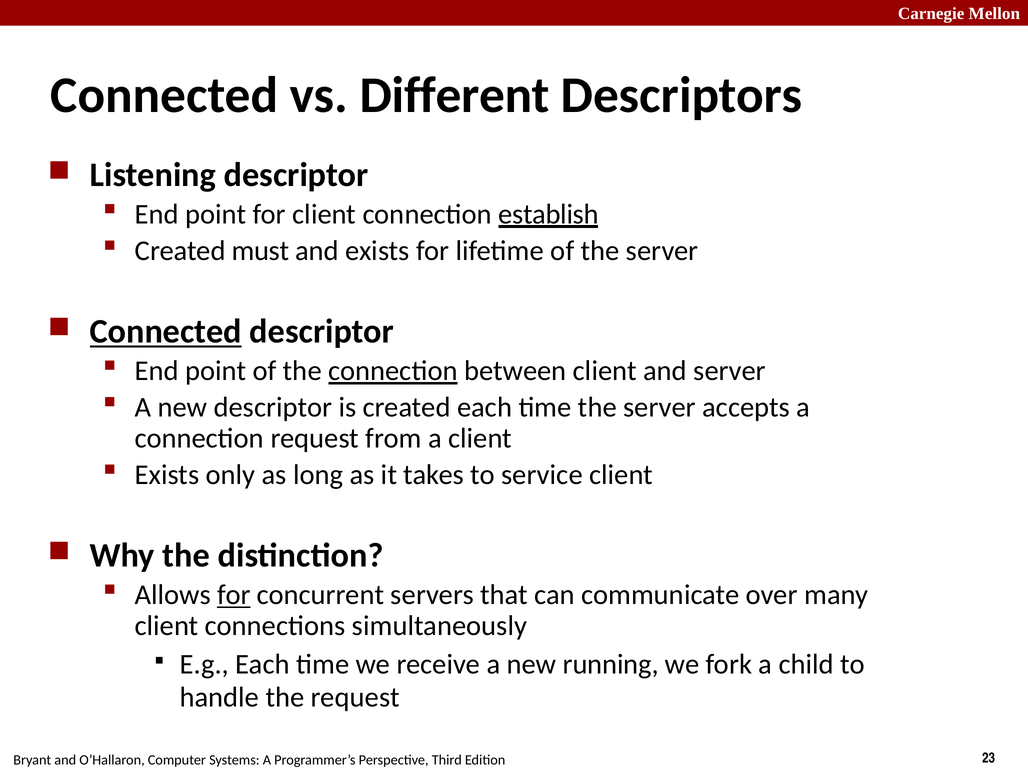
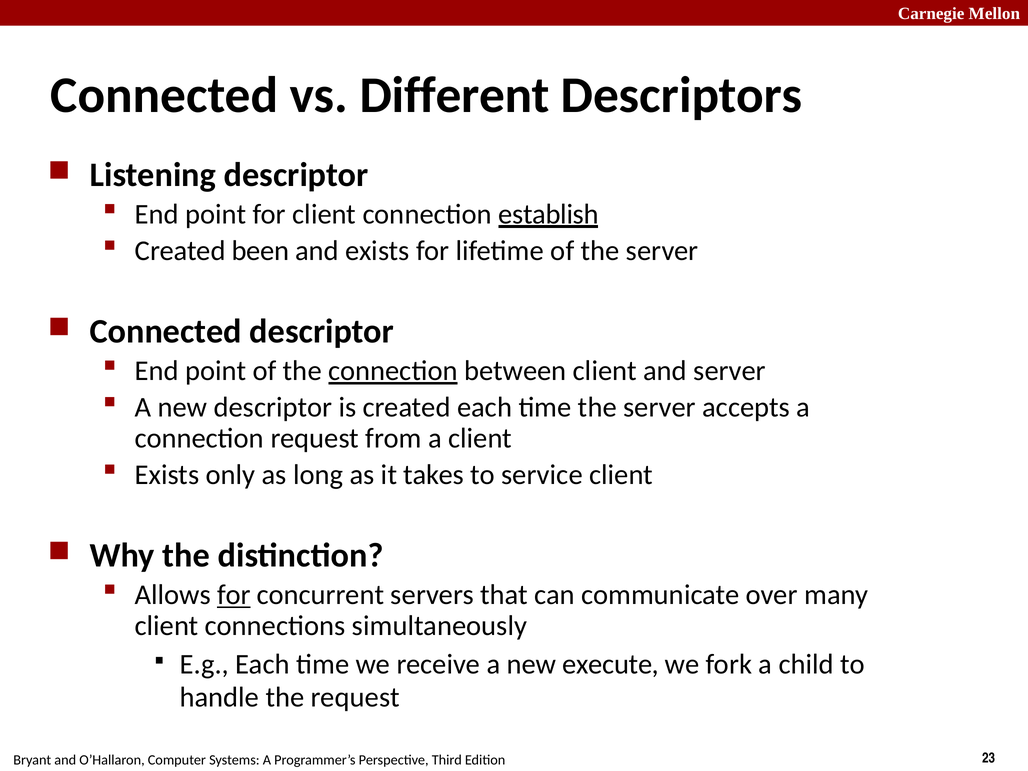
must: must -> been (261, 251)
Connected underline: present -> none (166, 332)
running: running -> execute (611, 664)
